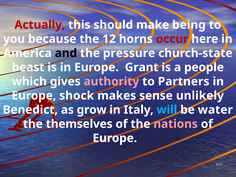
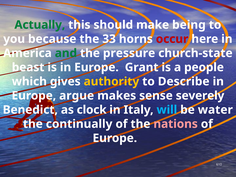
Actually colour: red -> green (40, 25)
12: 12 -> 33 (109, 39)
and colour: black -> green (66, 53)
authority colour: pink -> yellow (111, 81)
Partners: Partners -> Describe (184, 81)
shock: shock -> argue (77, 96)
unlikely: unlikely -> severely (200, 96)
grow: grow -> clock (92, 110)
themselves: themselves -> continually (79, 124)
